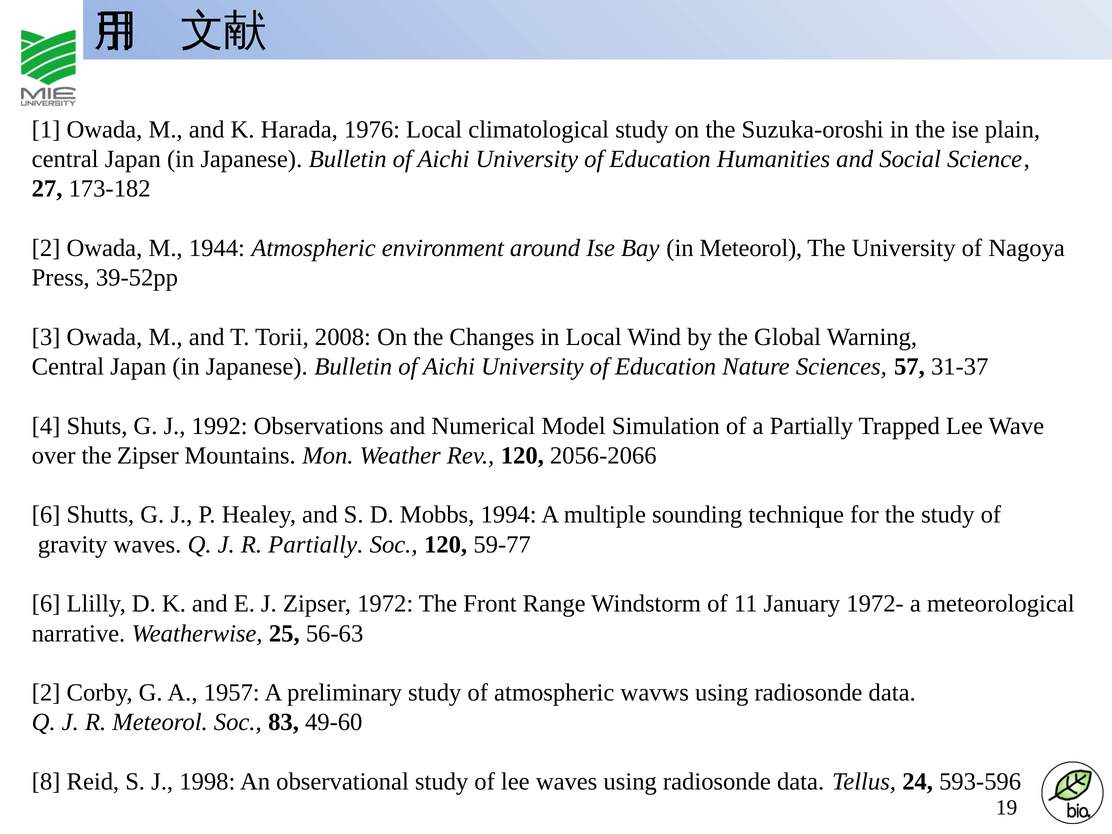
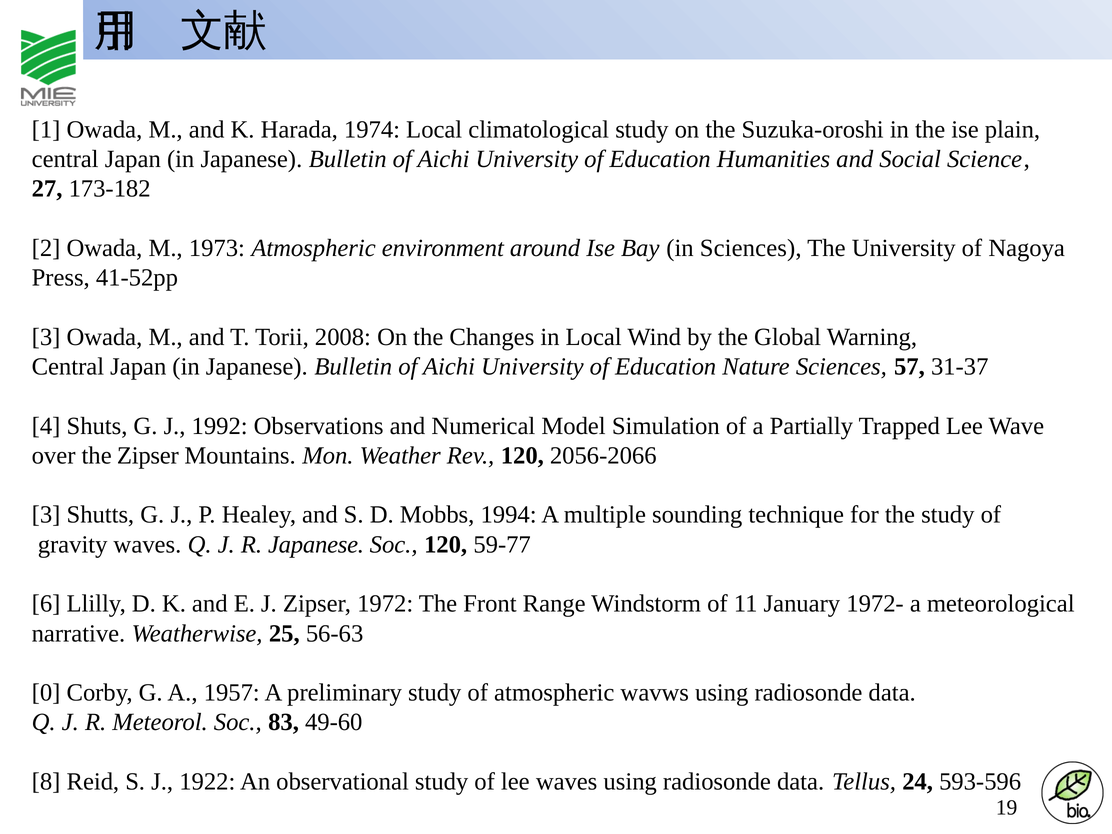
1976: 1976 -> 1974 (372, 129)
1944: 1944 -> 1973 (217, 248)
in Meteorol: Meteorol -> Sciences (751, 248)
39-52pp: 39-52pp -> 41-52pp (137, 278)
6: 6 -> 3 (46, 515)
R Partially: Partially -> Japanese (316, 544)
2: 2 -> 0 (46, 693)
1998: 1998 -> 1922 (207, 782)
